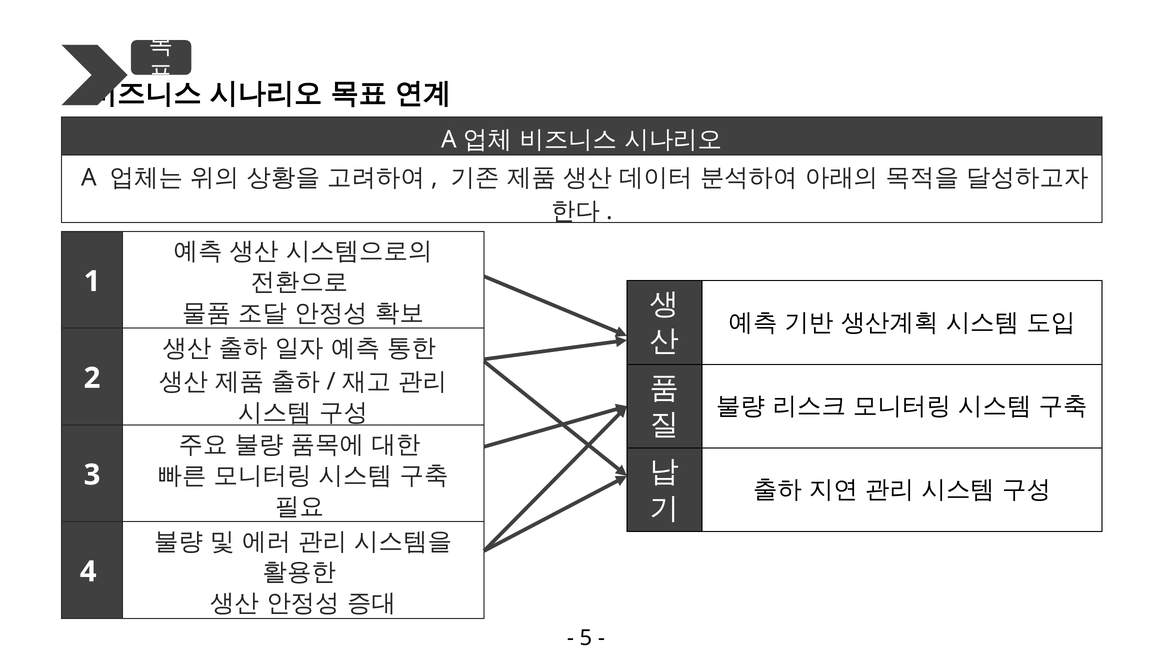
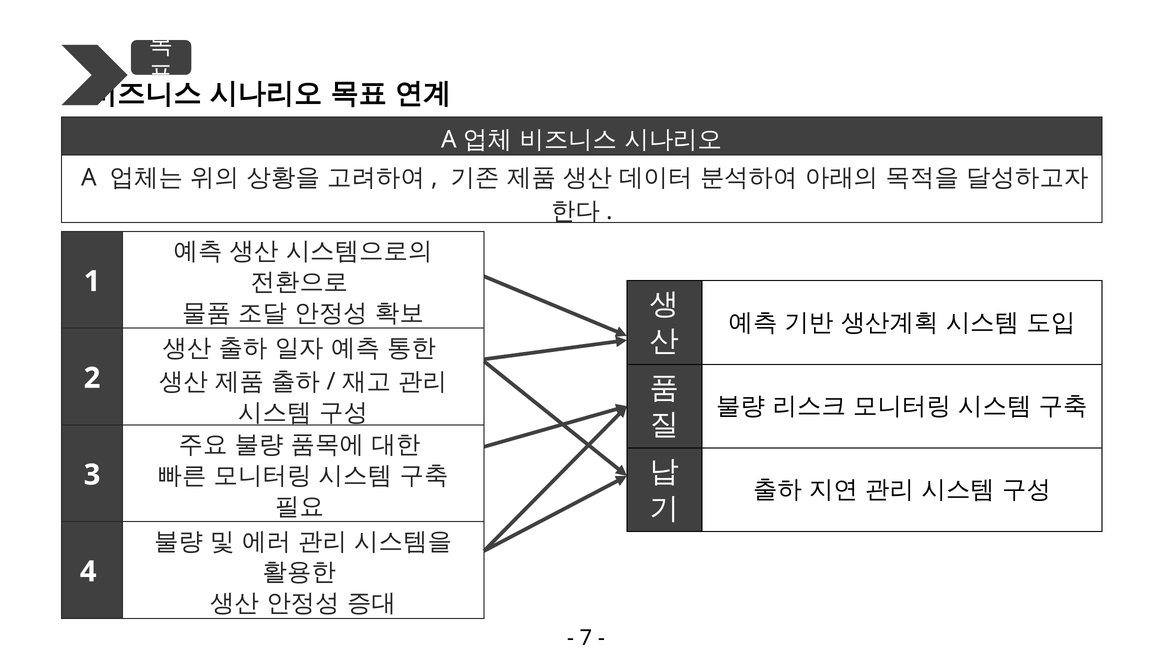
5: 5 -> 7 (586, 638)
